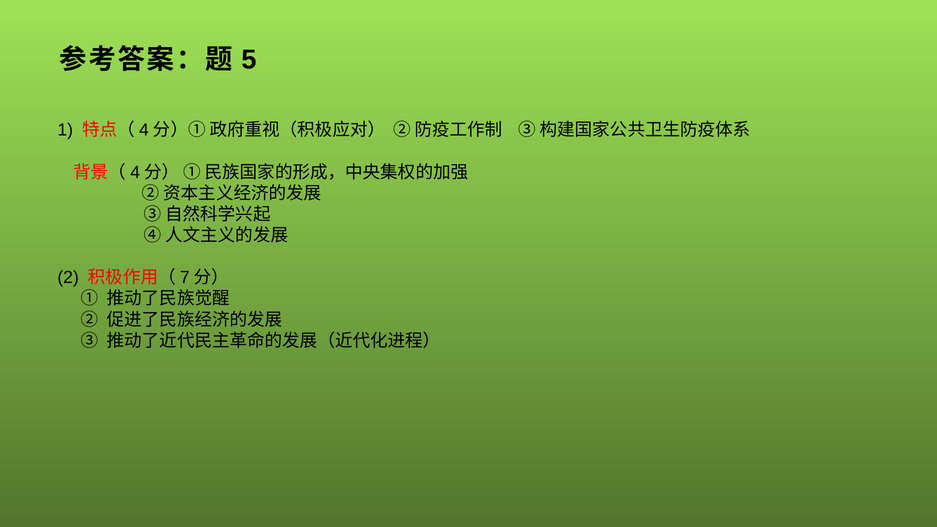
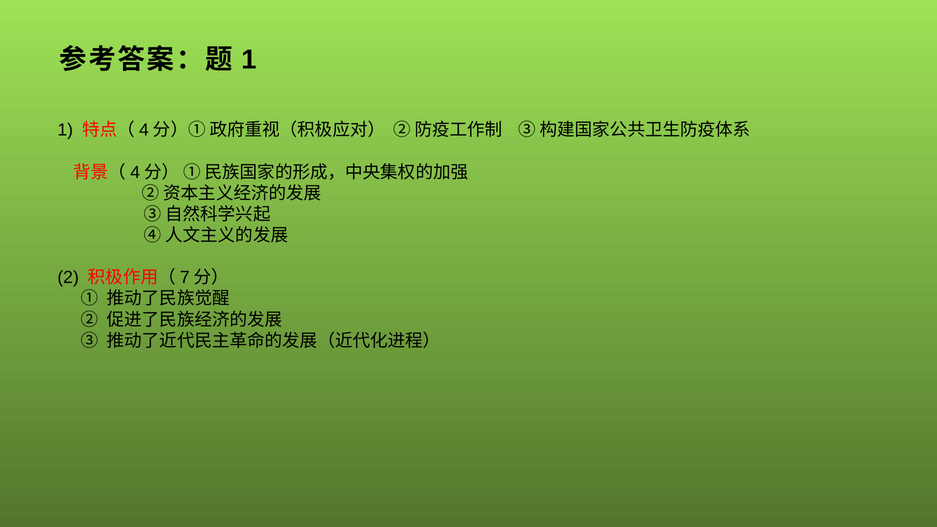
5: 5 -> 1 (249, 60)
